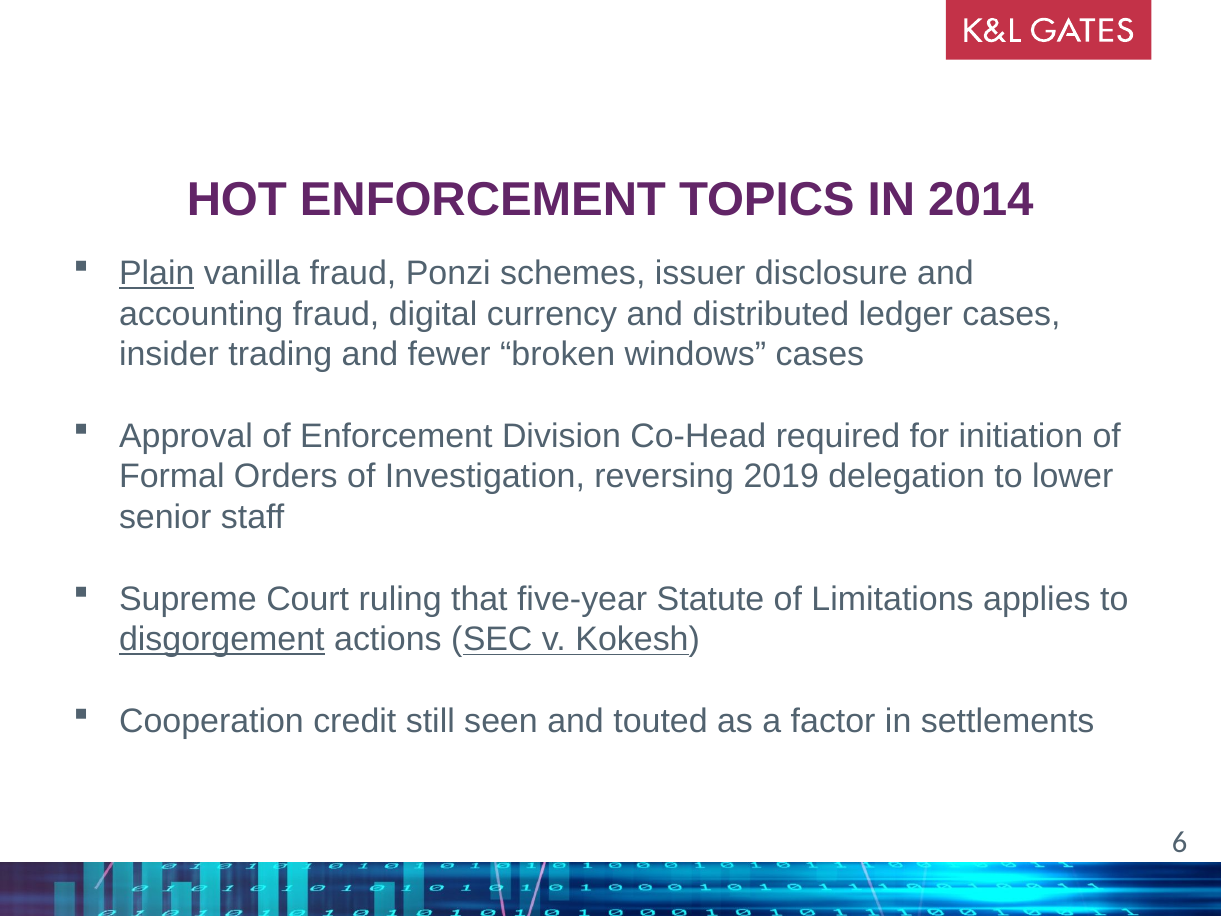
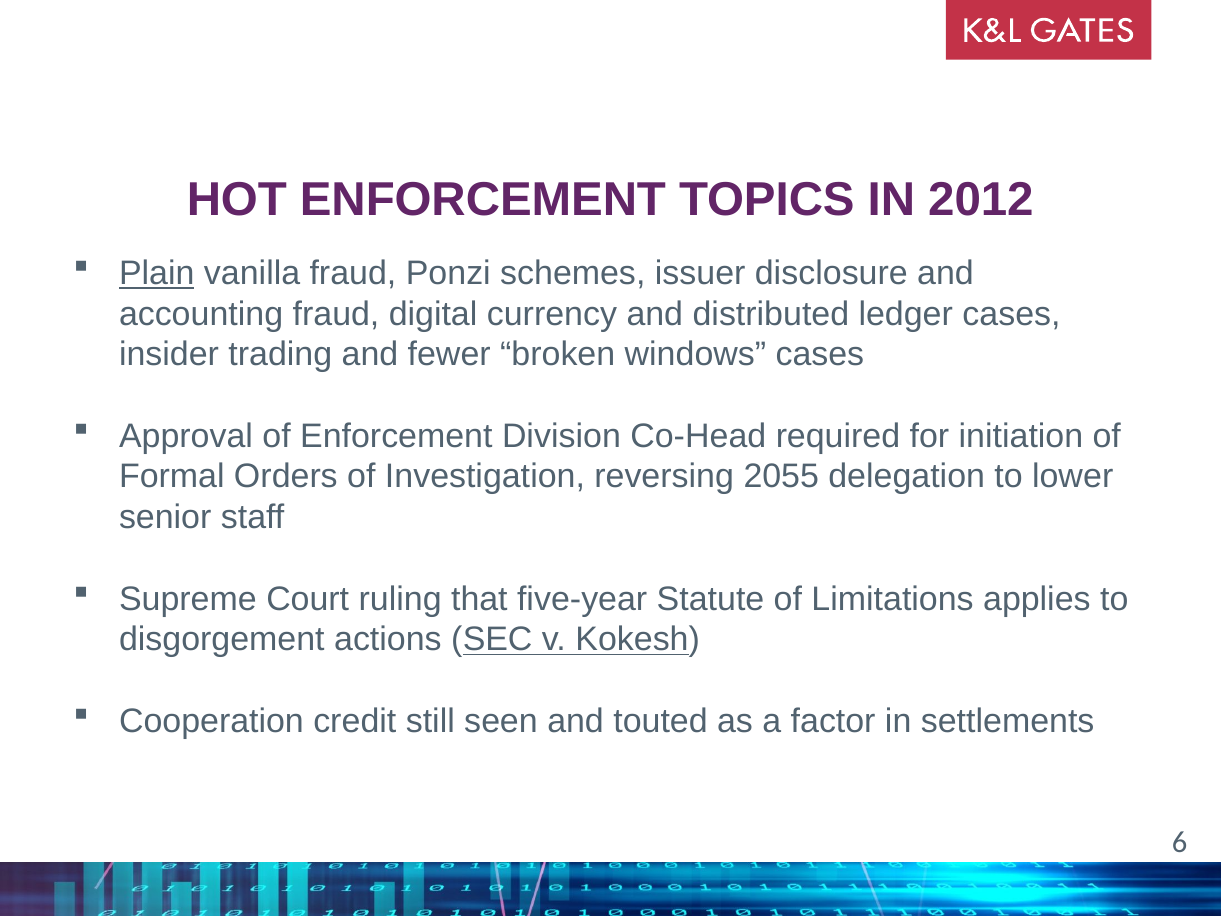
2014: 2014 -> 2012 (981, 200)
2019: 2019 -> 2055 (781, 477)
disgorgement underline: present -> none (222, 639)
